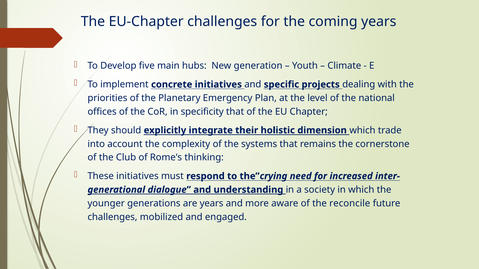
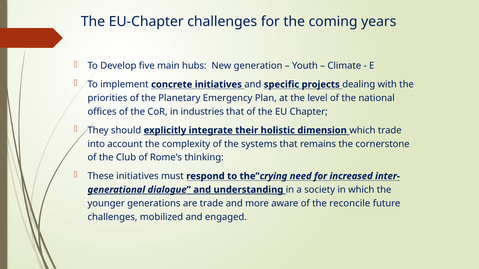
specificity: specificity -> industries (202, 112)
are years: years -> trade (212, 204)
